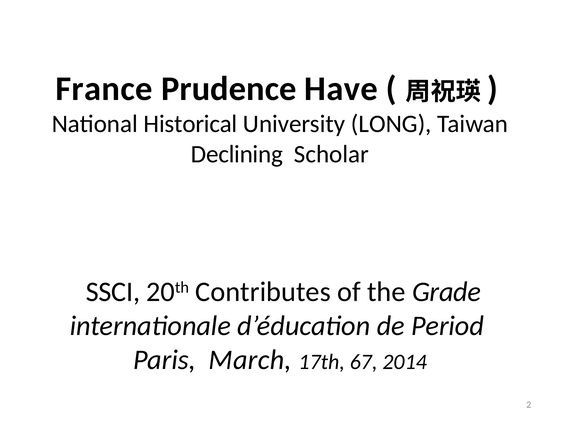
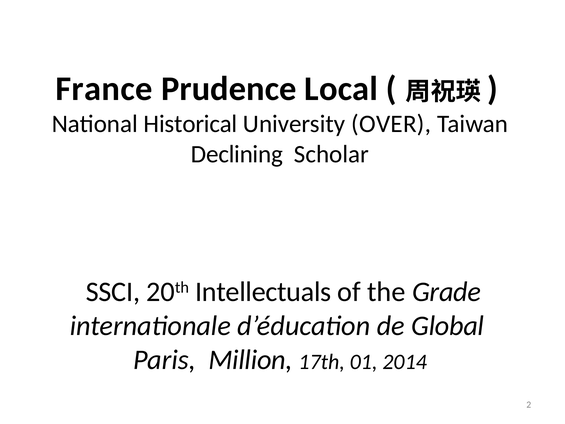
Have: Have -> Local (341, 89)
LONG: LONG -> OVER (391, 124)
Contributes: Contributes -> Intellectuals (263, 292)
Period: Period -> Global (448, 326)
March: March -> Million (250, 360)
67: 67 -> 01 (364, 362)
